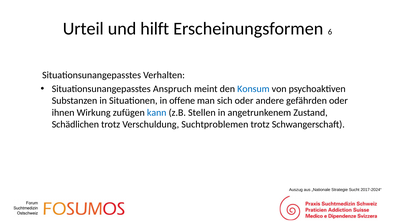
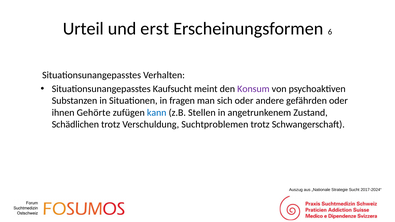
hilft: hilft -> erst (155, 29)
Anspruch: Anspruch -> Kaufsucht (172, 89)
Konsum colour: blue -> purple (253, 89)
offene: offene -> fragen (182, 101)
Wirkung: Wirkung -> Gehörte (94, 113)
